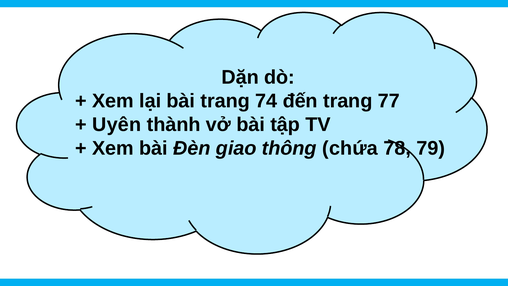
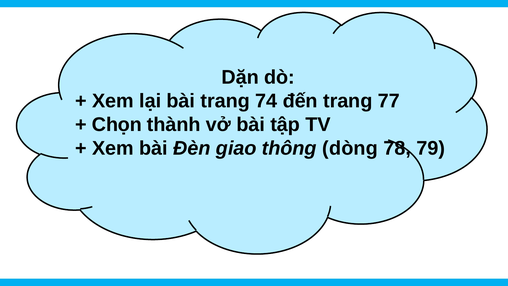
Uyên: Uyên -> Chọn (117, 125)
chứa: chứa -> dòng (350, 148)
